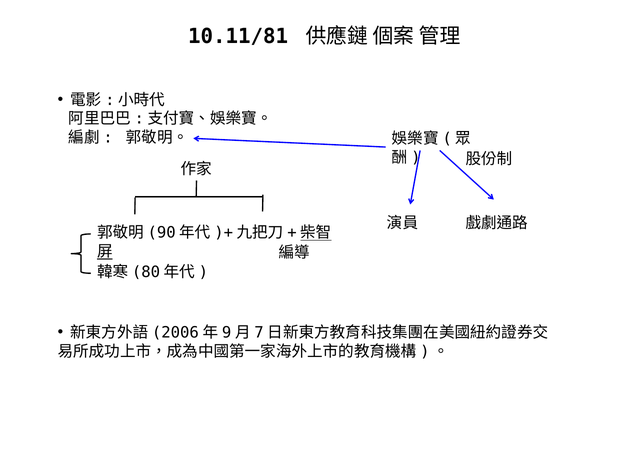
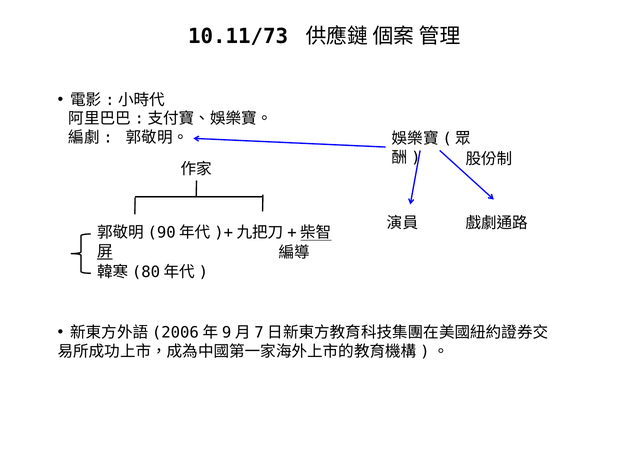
10.11/81: 10.11/81 -> 10.11/73 (238, 36)
